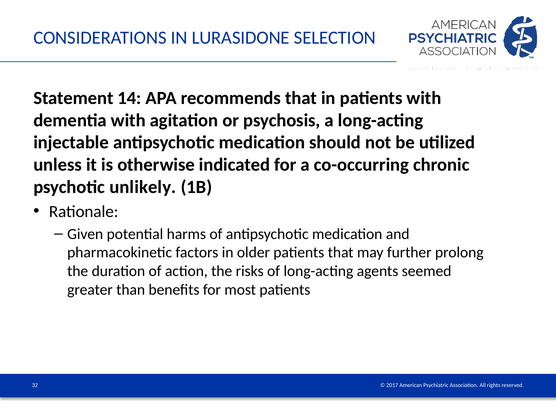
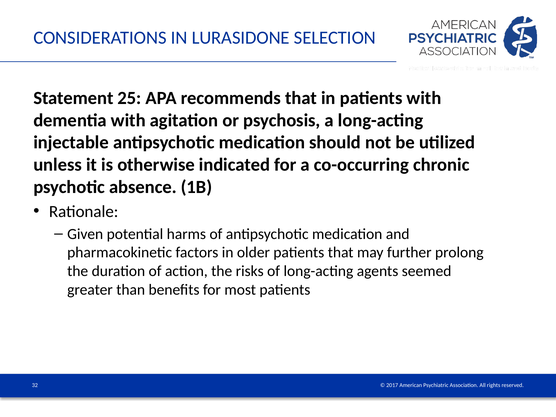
14: 14 -> 25 (129, 98)
unlikely: unlikely -> absence (143, 187)
